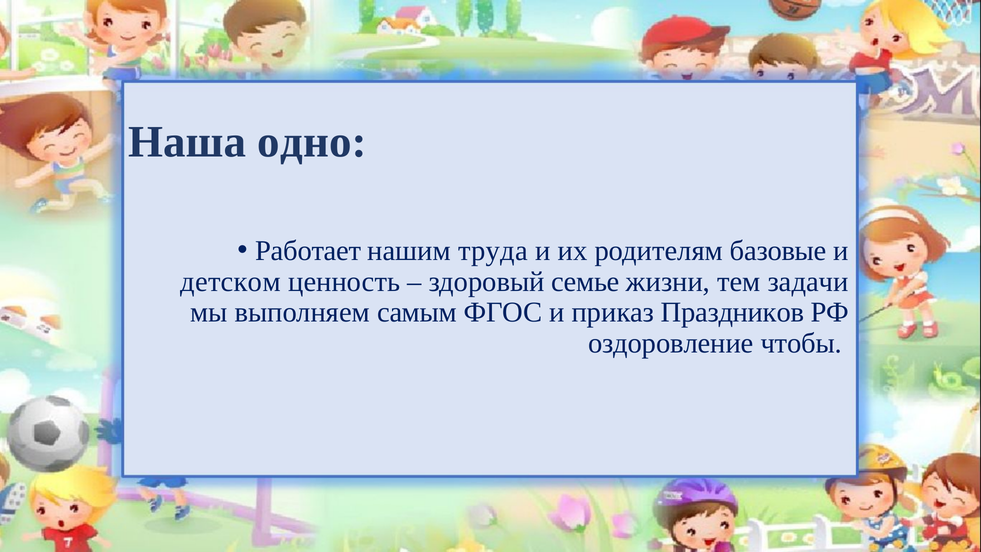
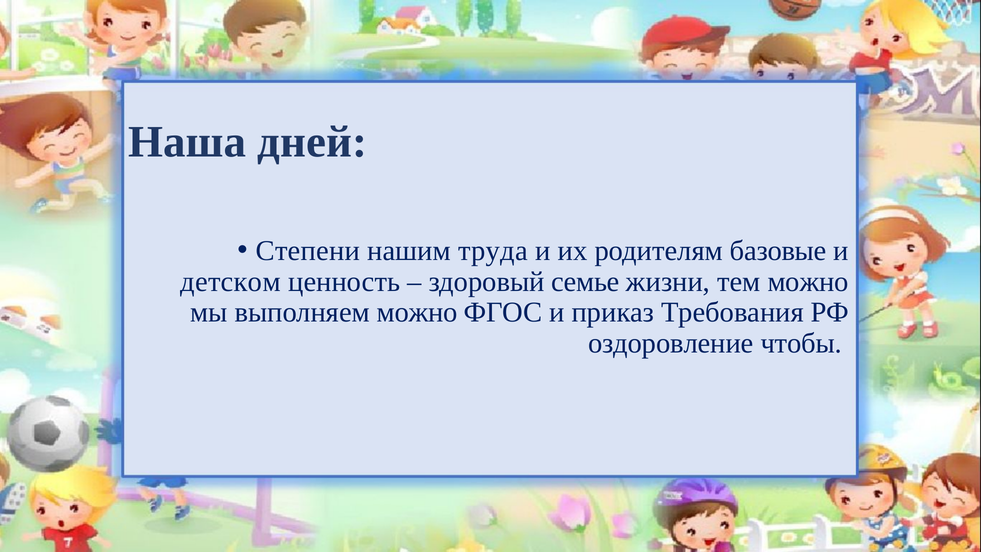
одно: одно -> дней (312, 142)
Работает: Работает -> Степени (308, 251)
тем задачи: задачи -> можно (808, 281)
выполняем самым: самым -> можно (417, 312)
Праздников: Праздников -> Требования (732, 312)
